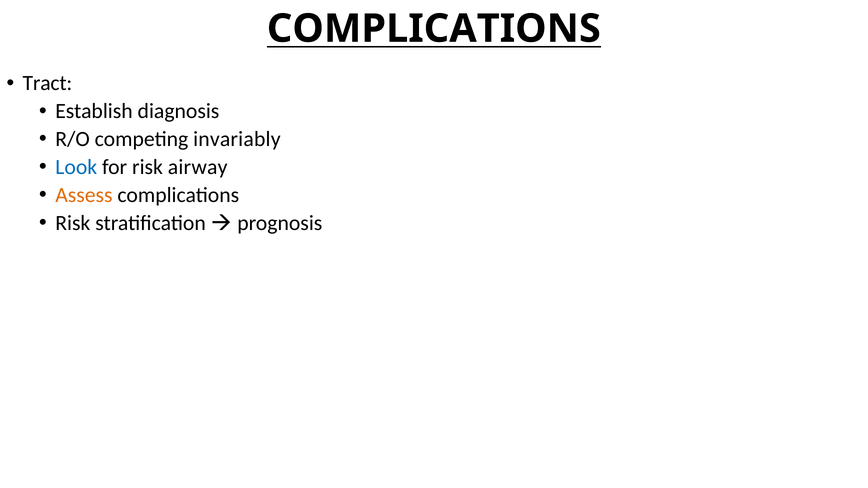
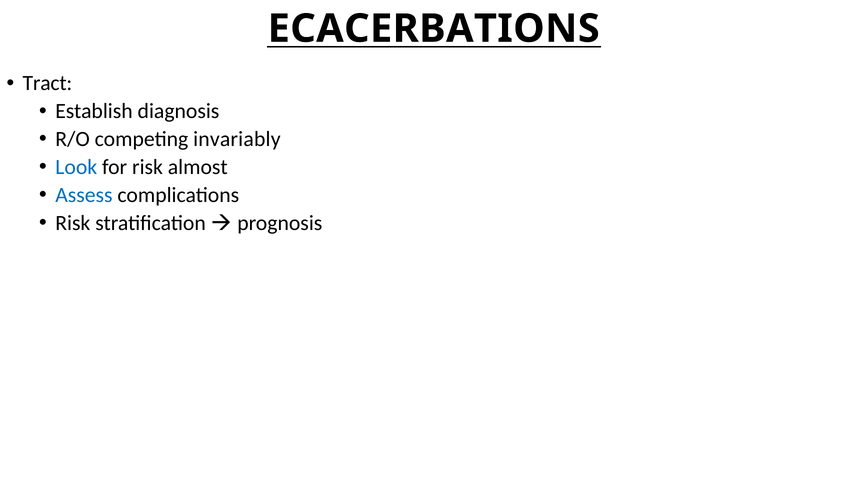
COMPLICATIONS: COMPLICATIONS -> ECACERBATIONS (434, 29)
airway: airway -> almost (198, 167)
Assess colour: orange -> blue (84, 195)
